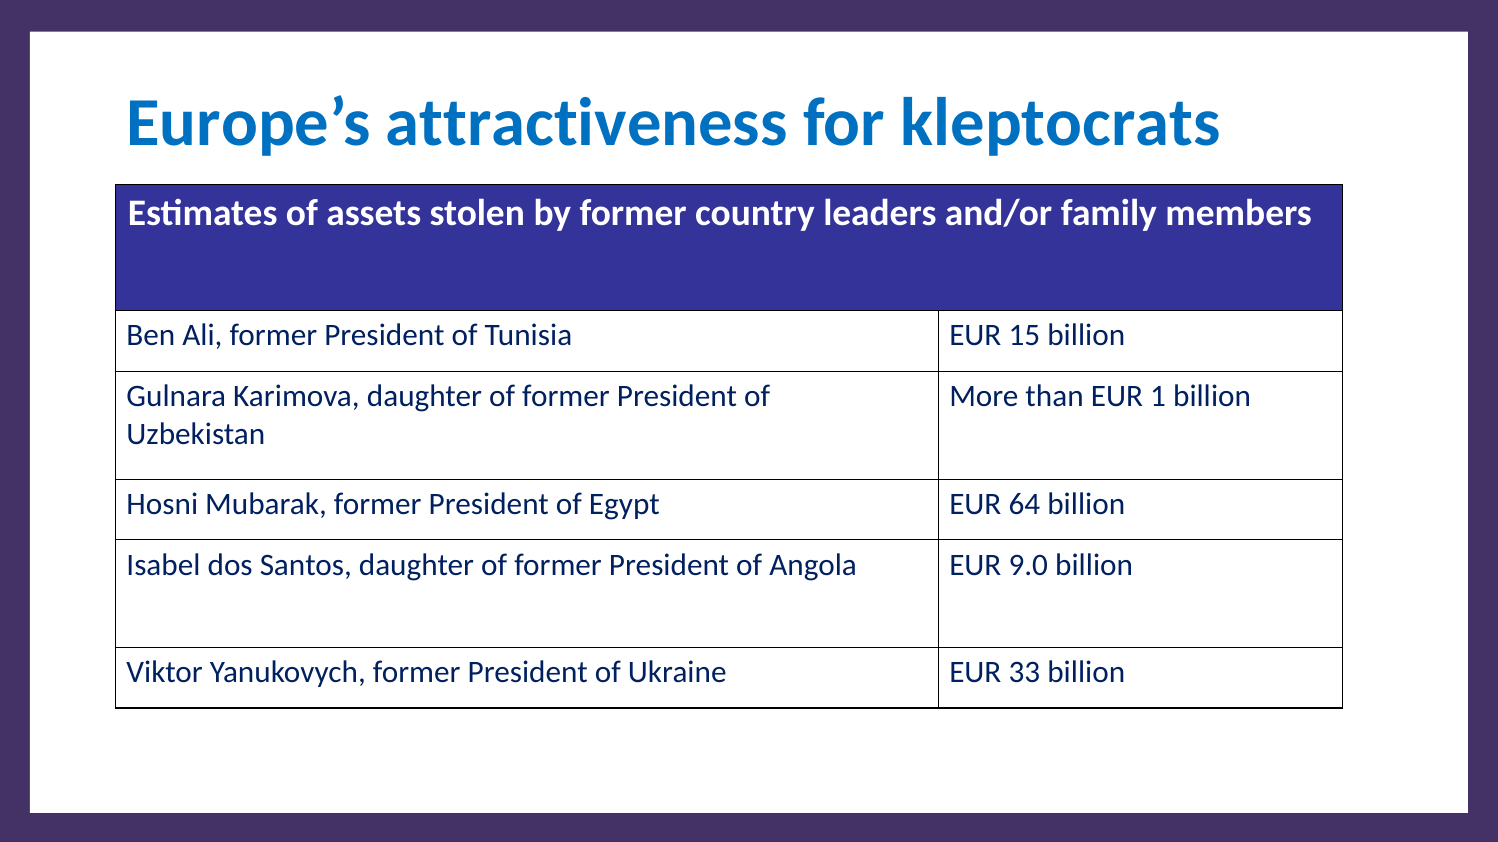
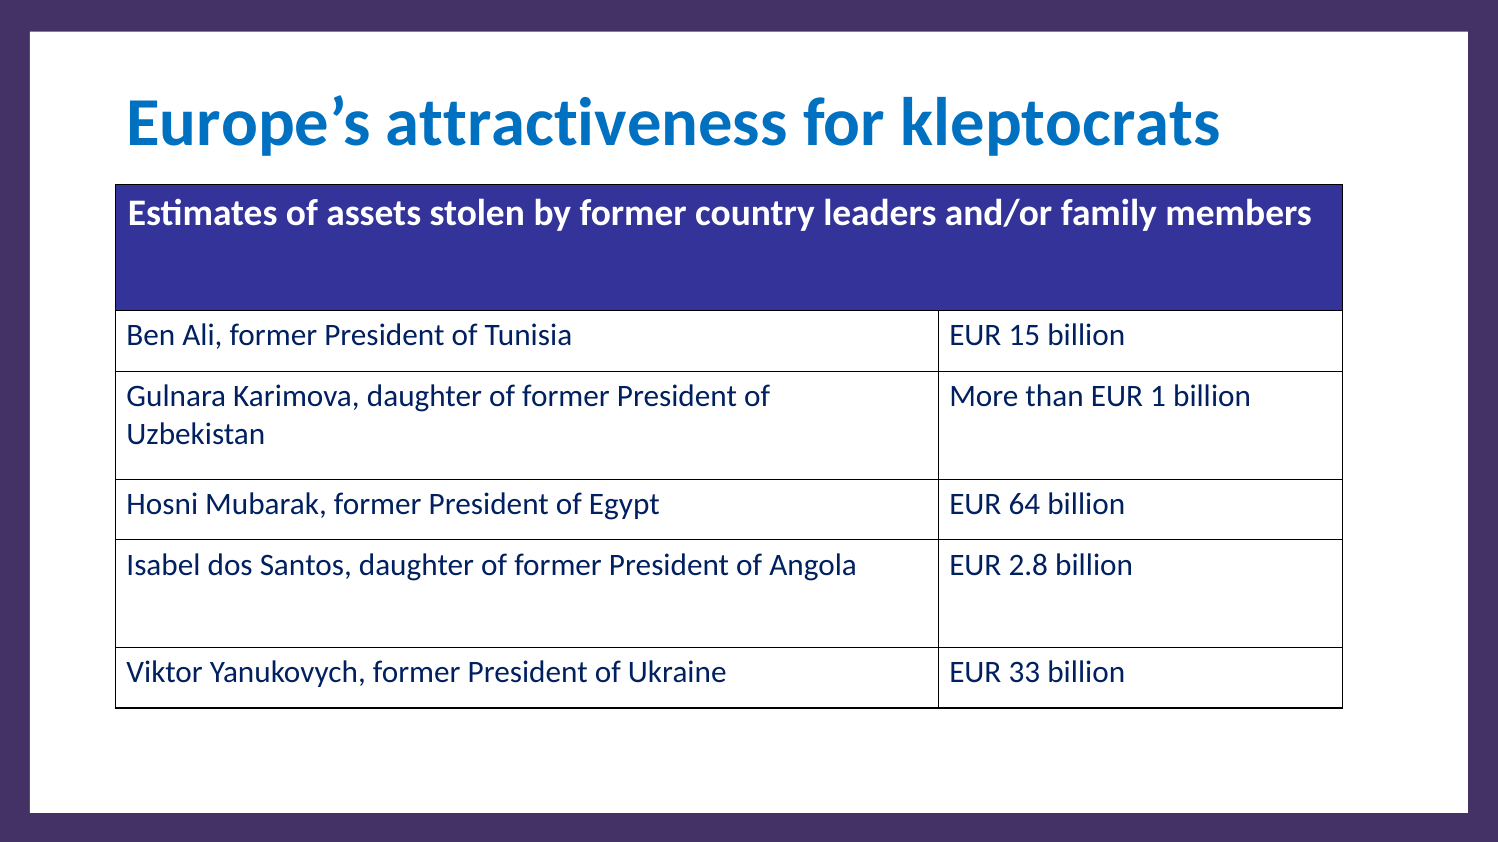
9.0: 9.0 -> 2.8 (1028, 565)
